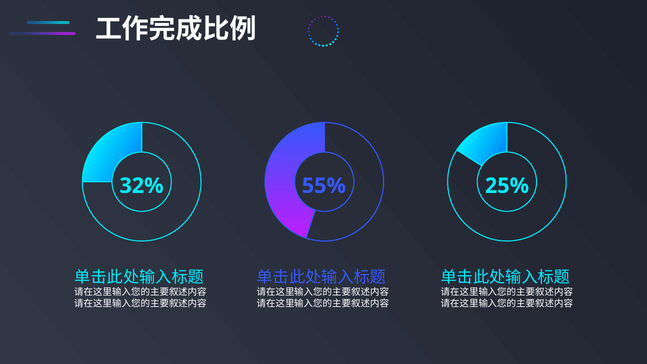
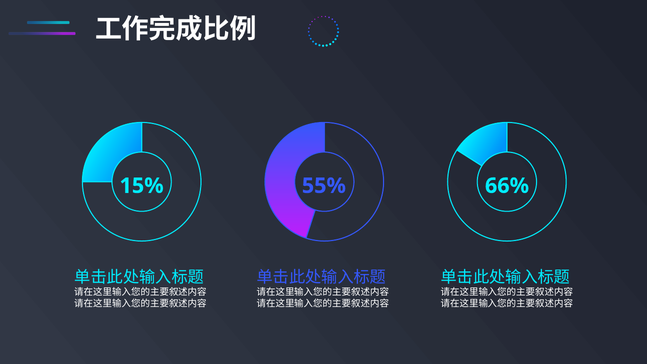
32%: 32% -> 15% (142, 186)
25%: 25% -> 66% (507, 186)
